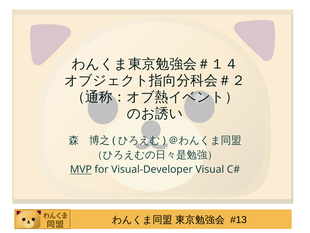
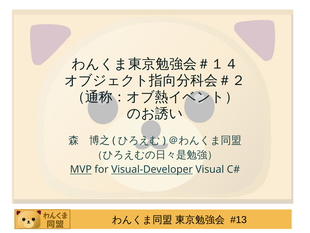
Visual-Developer underline: none -> present (152, 169)
